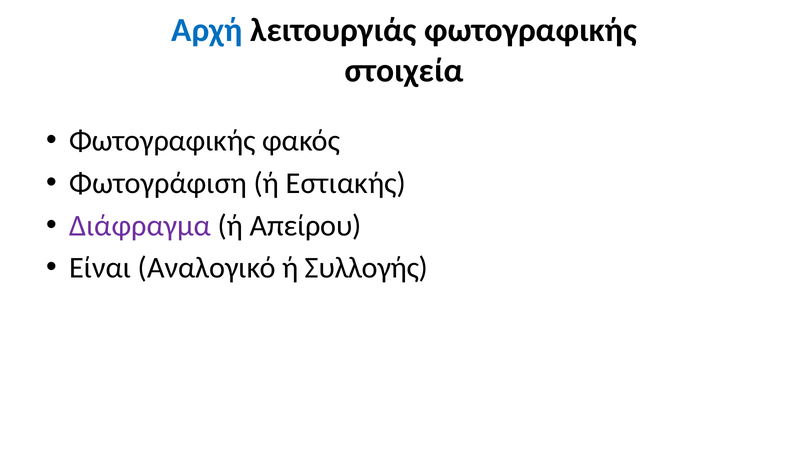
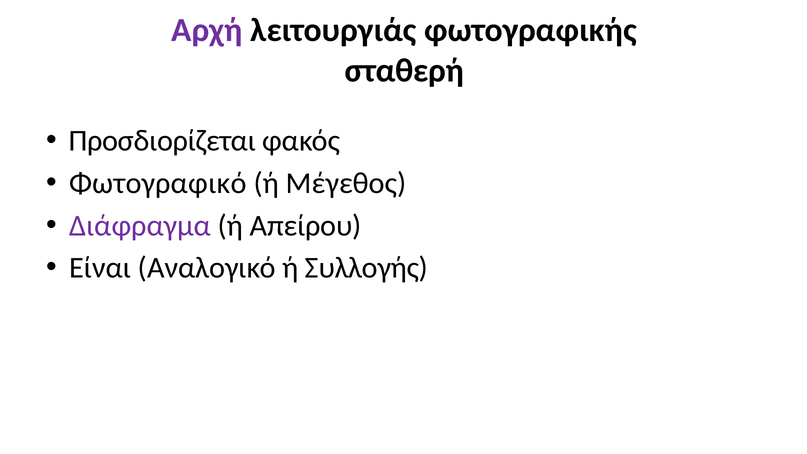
Αρχή colour: blue -> purple (207, 30)
στοιχεία: στοιχεία -> σταθερή (404, 71)
Φωτογραφικής: Φωτογραφικής -> Προσδιορίζεται (162, 141)
Φωτογράφιση: Φωτογράφιση -> Φωτογραφικό (158, 183)
Εστιακής: Εστιακής -> Μέγεθος (346, 183)
